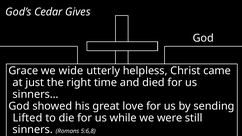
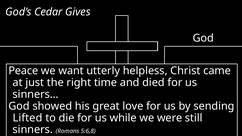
Grace: Grace -> Peace (23, 71)
wide: wide -> want (71, 71)
